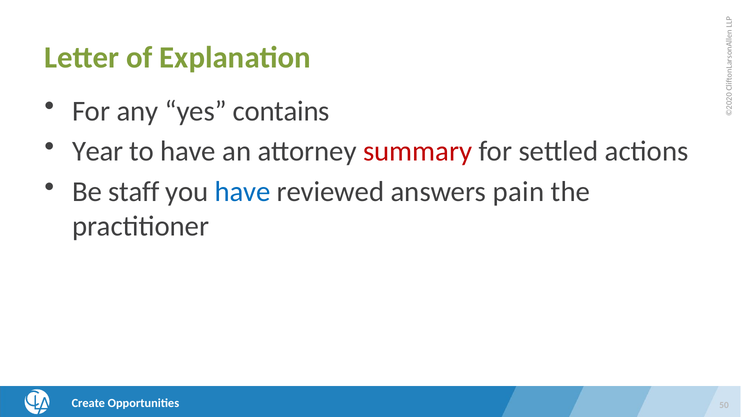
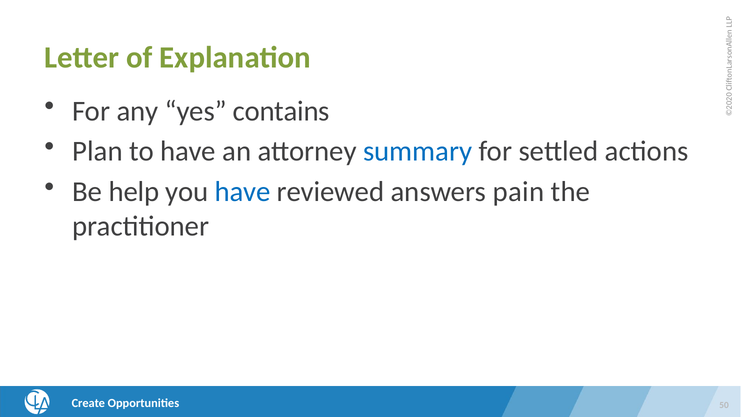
Year: Year -> Plan (98, 151)
summary colour: red -> blue (418, 151)
staff: staff -> help (134, 192)
